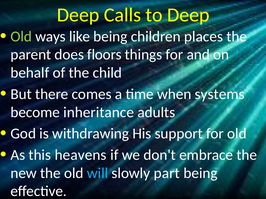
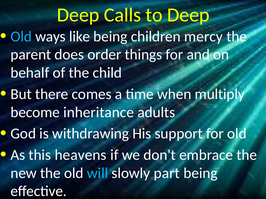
Old colour: light green -> light blue (21, 37)
places: places -> mercy (203, 37)
floors: floors -> order (104, 55)
systems: systems -> multiply (220, 94)
